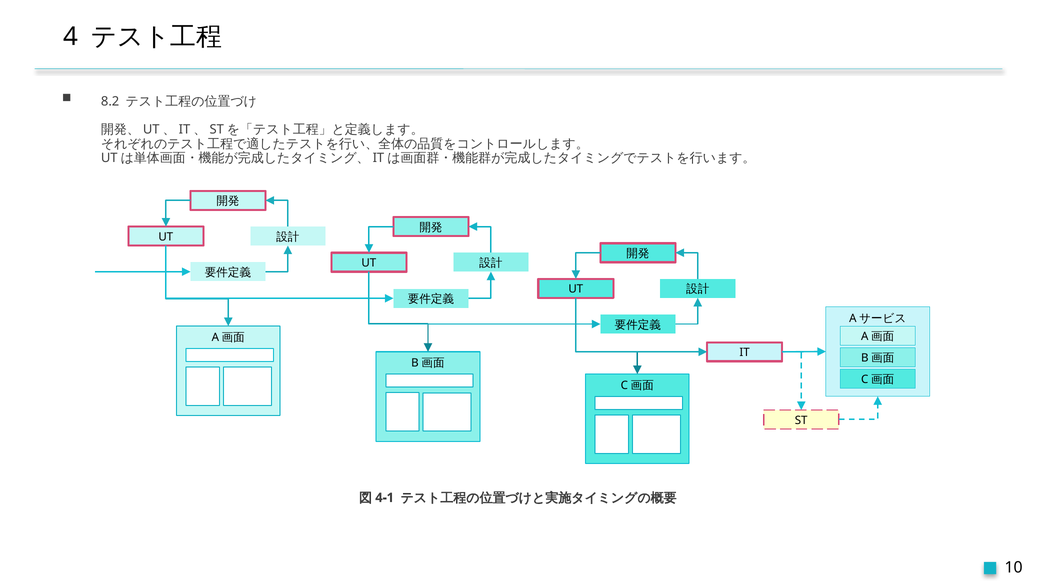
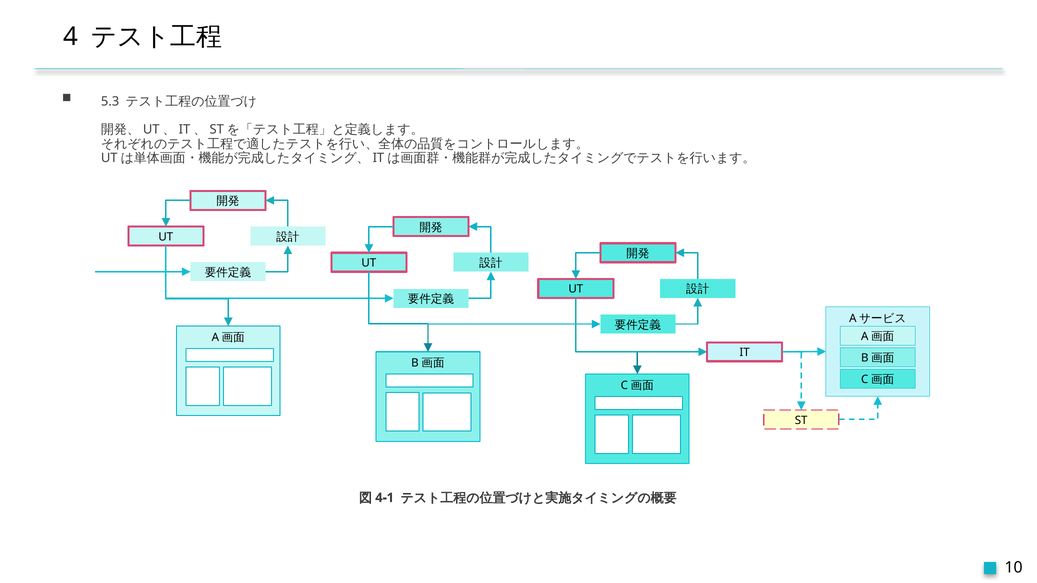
8.2: 8.2 -> 5.3 (110, 102)
